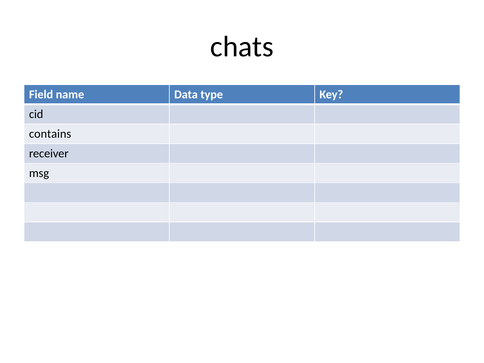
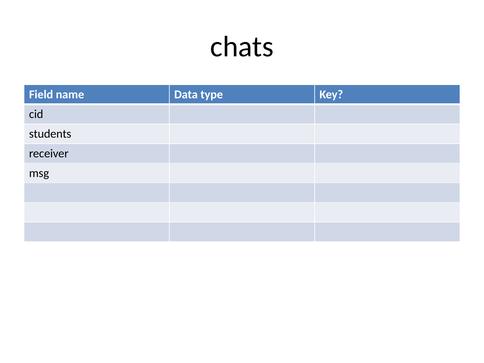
contains: contains -> students (50, 134)
